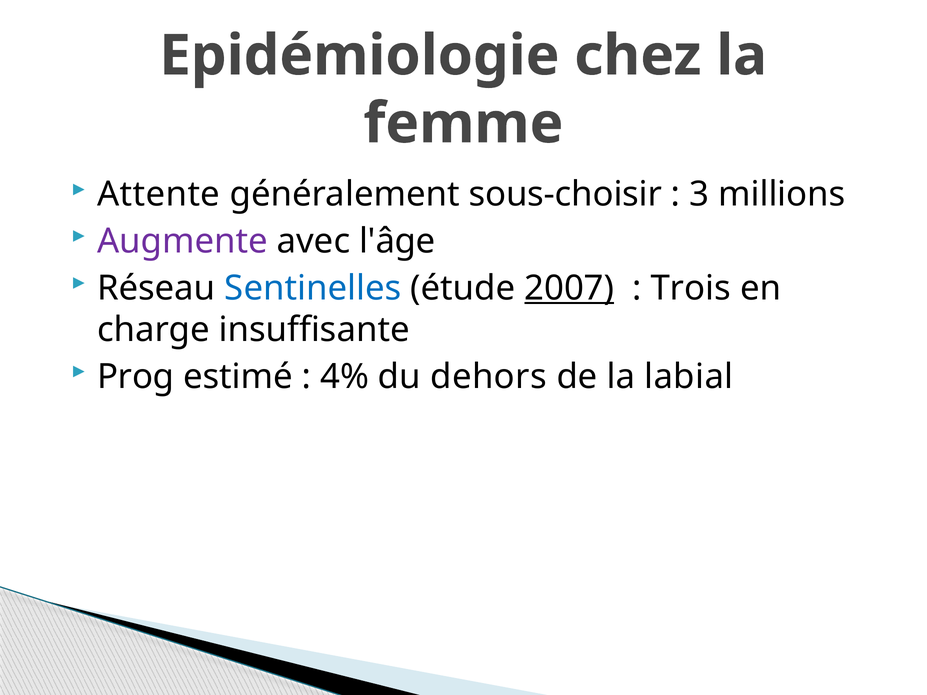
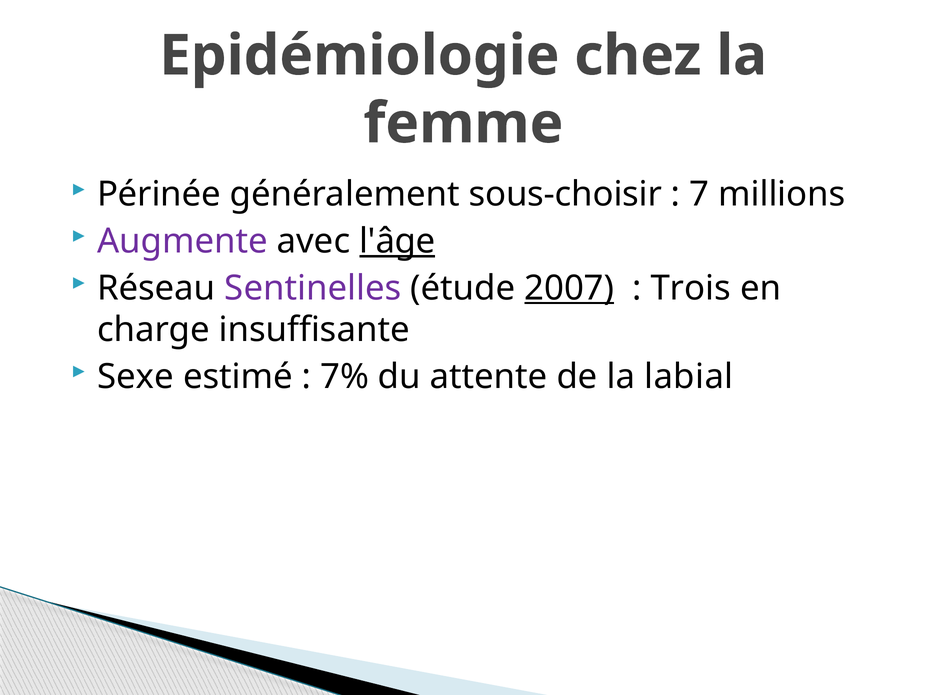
Attente: Attente -> Périnée (159, 195)
3: 3 -> 7 (699, 195)
l'âge underline: none -> present (397, 241)
Sentinelles colour: blue -> purple (313, 288)
Prog: Prog -> Sexe (136, 377)
4%: 4% -> 7% (345, 377)
dehors: dehors -> attente (489, 377)
